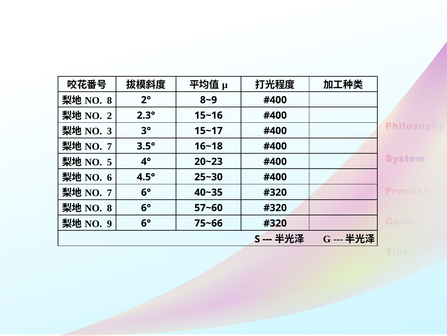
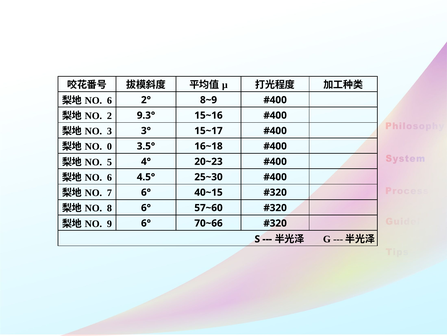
8: 8 -> 6 (109, 100)
2.3°: 2.3° -> 9.3° (146, 115)
7: 7 -> 0 (109, 146)
40~35: 40~35 -> 40~15 (209, 192)
75~66: 75~66 -> 70~66 (209, 223)
